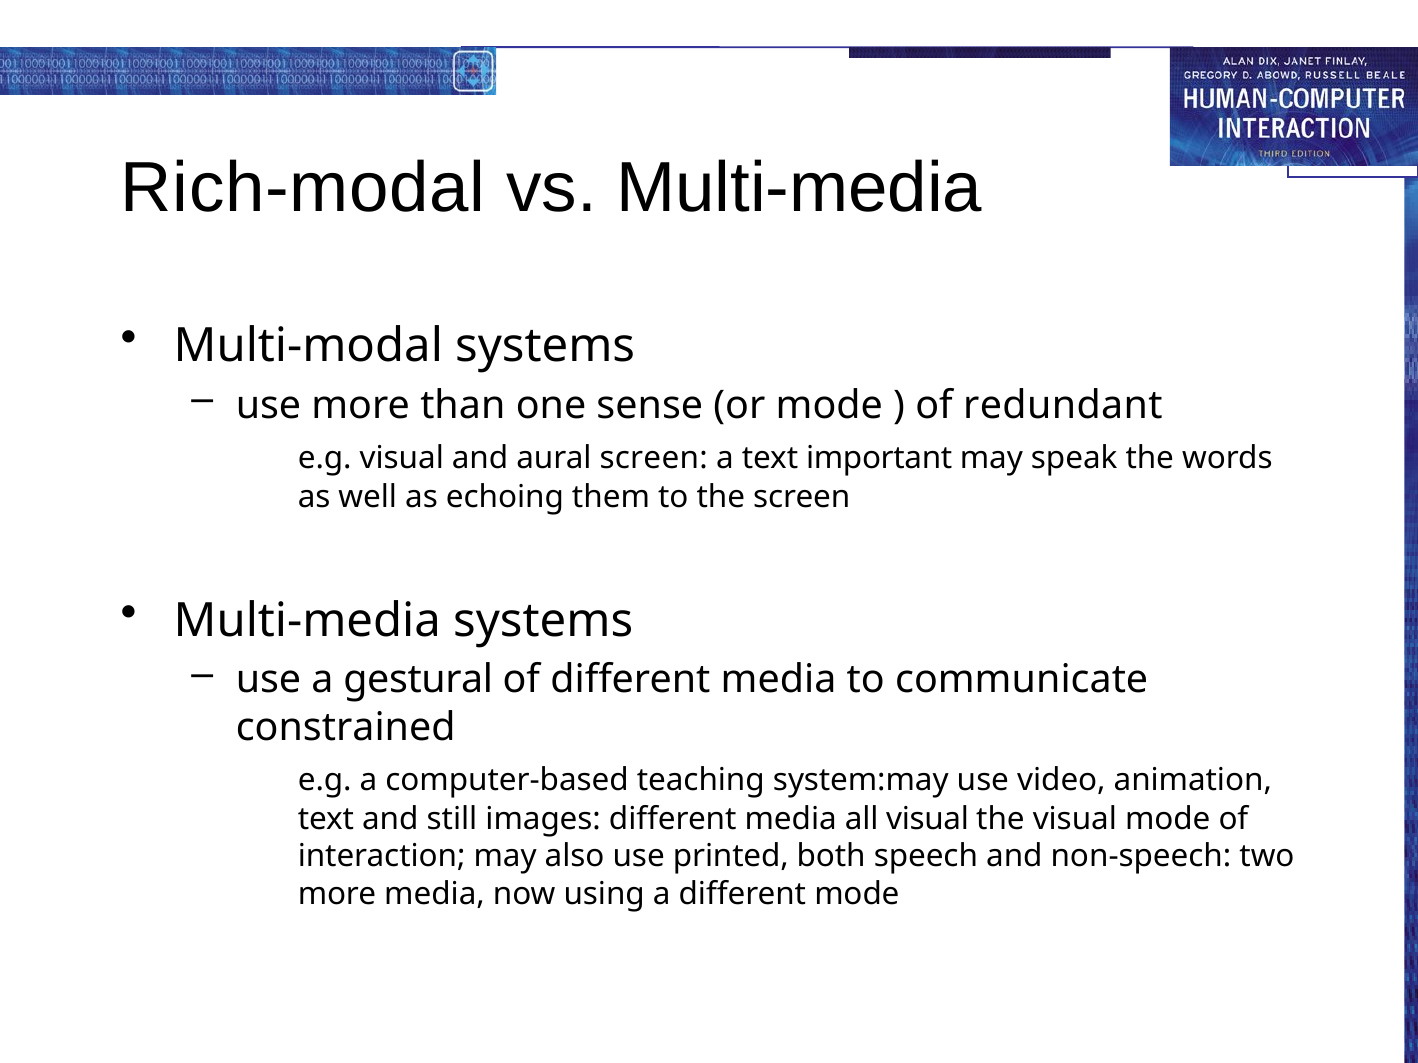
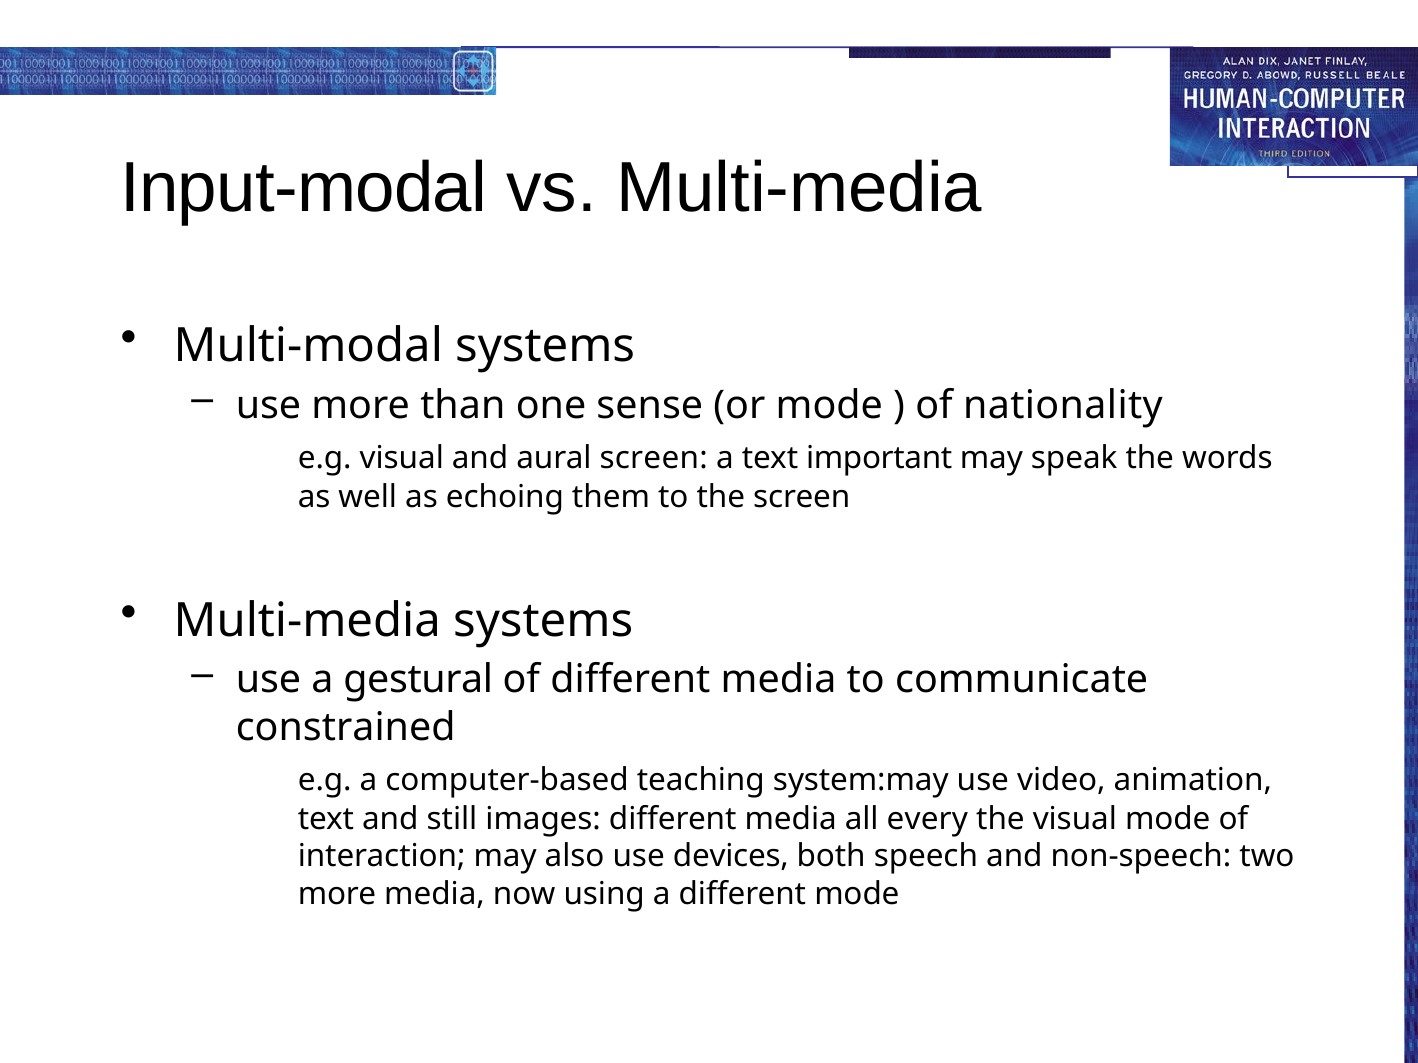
Rich-modal: Rich-modal -> Input-modal (304, 188)
redundant: redundant -> nationality (1063, 405)
all visual: visual -> every (927, 819)
printed: printed -> devices (731, 857)
